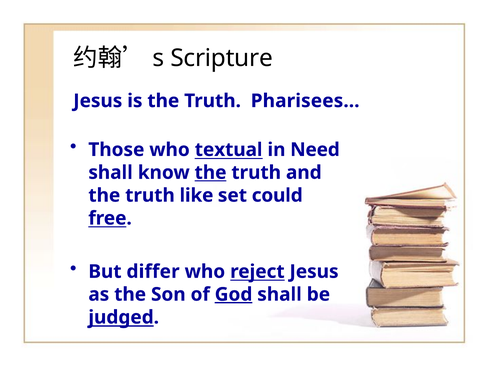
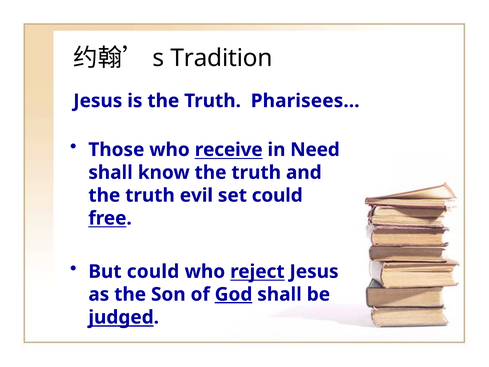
Scripture: Scripture -> Tradition (222, 58)
textual: textual -> receive (229, 150)
the underline: present -> none (211, 172)
like: like -> evil (196, 195)
But differ: differ -> could (153, 271)
